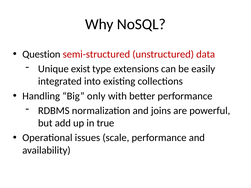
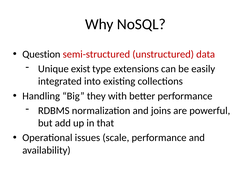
only: only -> they (96, 96)
true: true -> that (105, 123)
